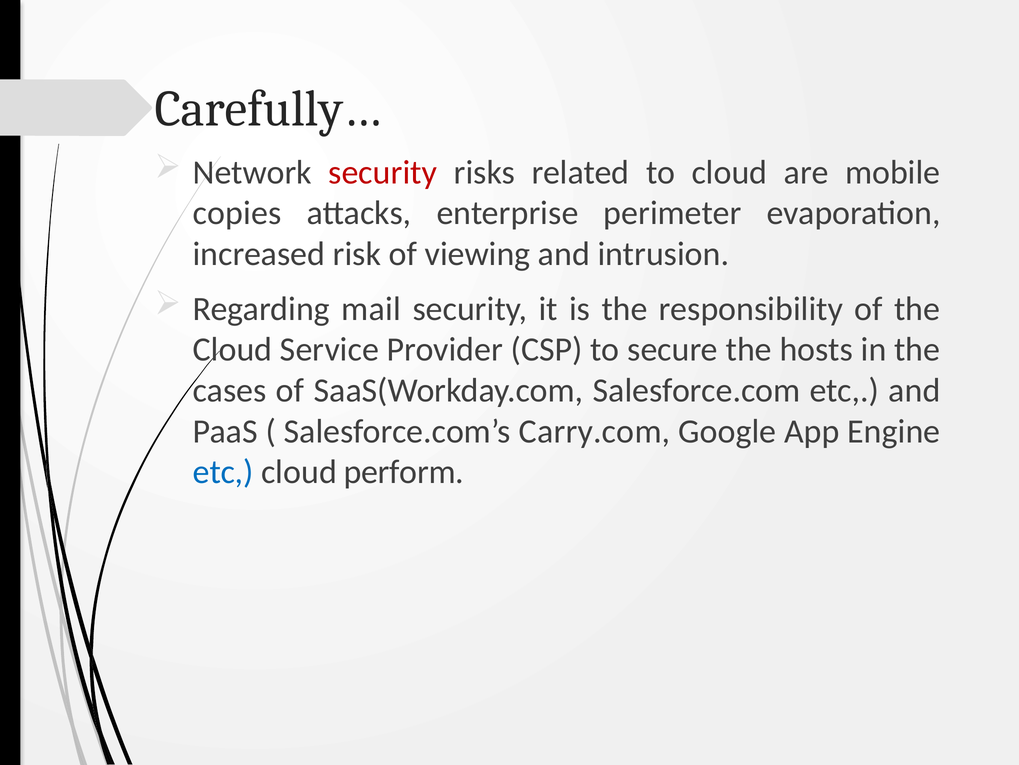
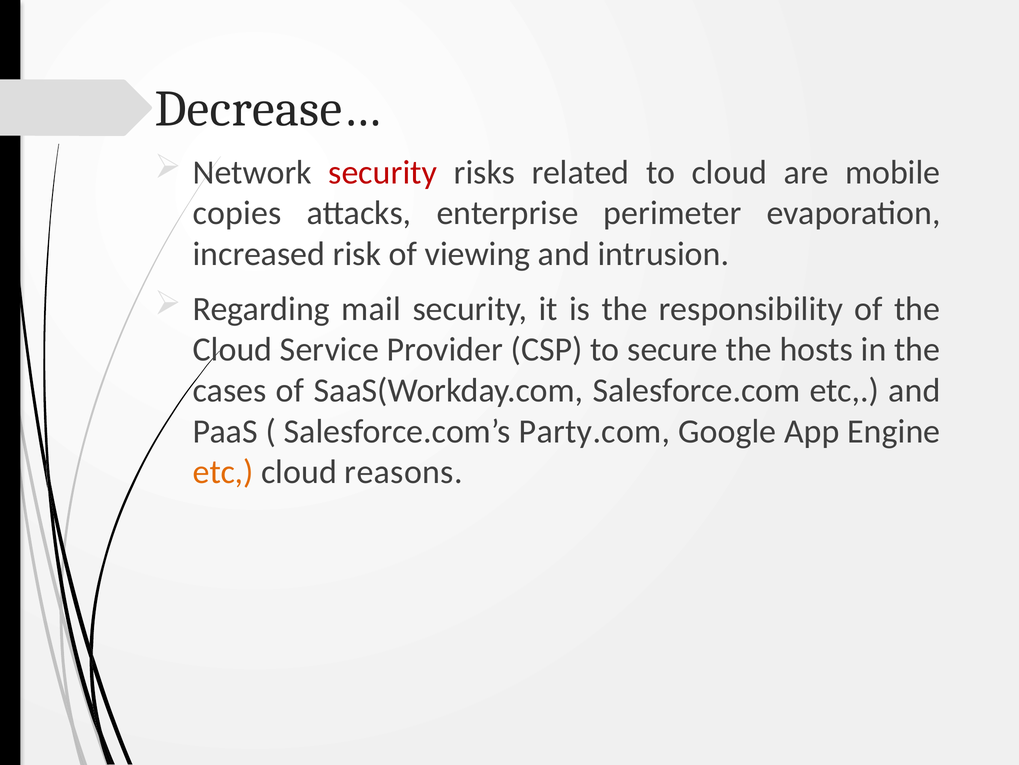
Carefully…: Carefully… -> Decrease… (268, 109)
Carry.com: Carry.com -> Party.com (594, 431)
etc colour: blue -> orange (223, 472)
perform: perform -> reasons (404, 472)
